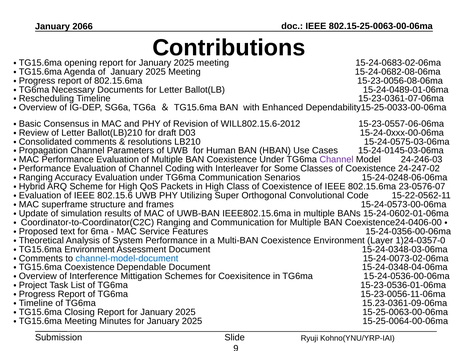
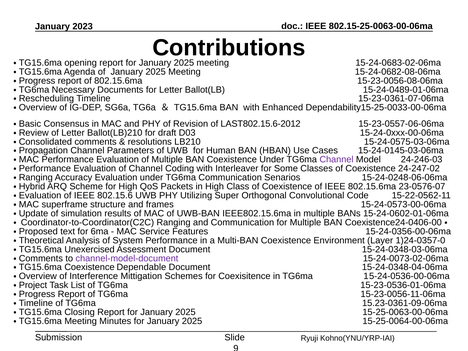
2066: 2066 -> 2023 (83, 26)
WILL802.15.6-2012: WILL802.15.6-2012 -> LAST802.15.6-2012 (261, 124)
Environment: Environment -> Unexercised (90, 249)
channel-model-document colour: blue -> purple (127, 258)
